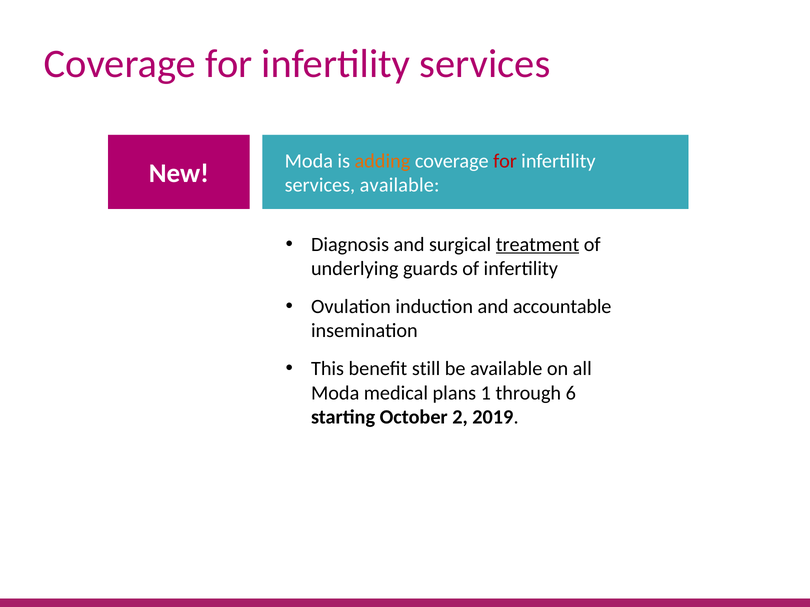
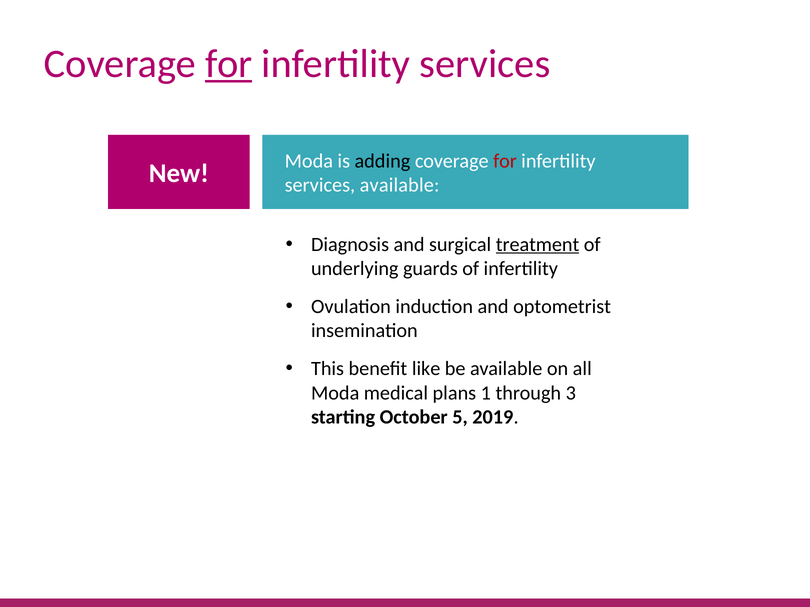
for underline: none -> present (229, 64)
adding colour: orange -> black (382, 161)
accountable: accountable -> optometrist (562, 307)
still: still -> like (426, 369)
6: 6 -> 3 (571, 393)
2: 2 -> 5 (460, 417)
